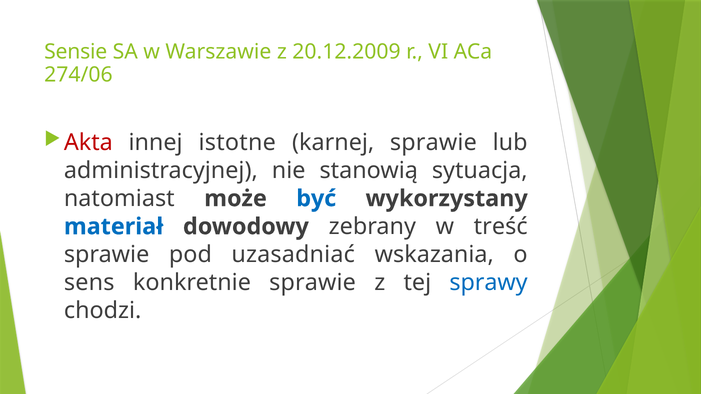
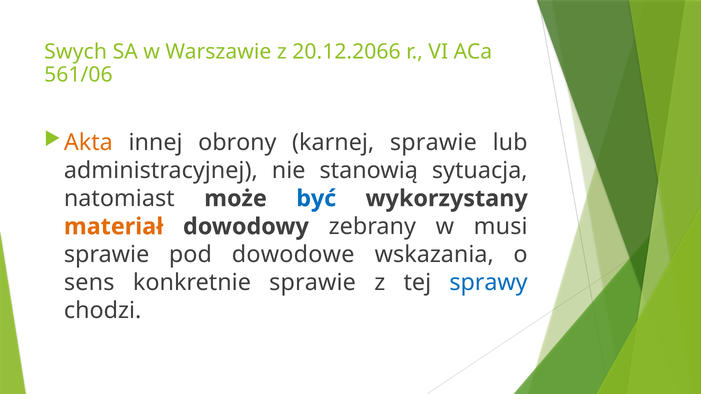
Sensie: Sensie -> Swych (76, 52)
20.12.2009: 20.12.2009 -> 20.12.2066 (346, 52)
274/06: 274/06 -> 561/06 (78, 75)
Akta colour: red -> orange (88, 143)
istotne: istotne -> obrony (237, 143)
materiał colour: blue -> orange (114, 227)
treść: treść -> musi (501, 227)
uzasadniać: uzasadniać -> dowodowe (293, 255)
